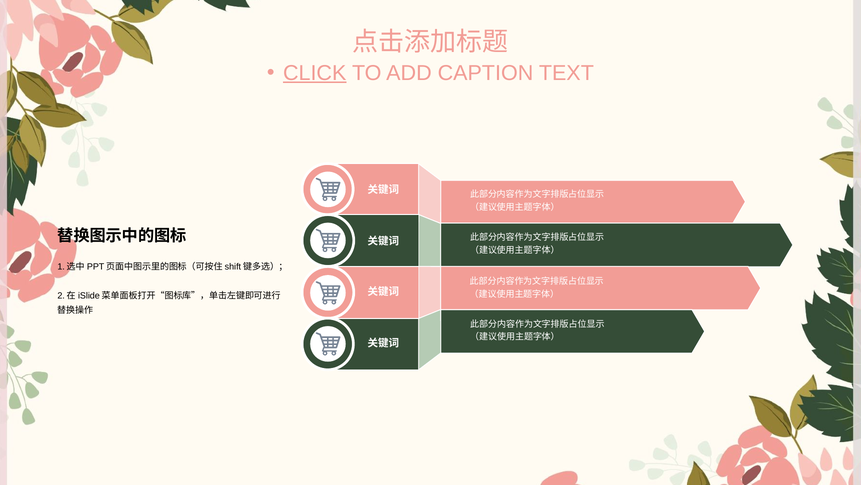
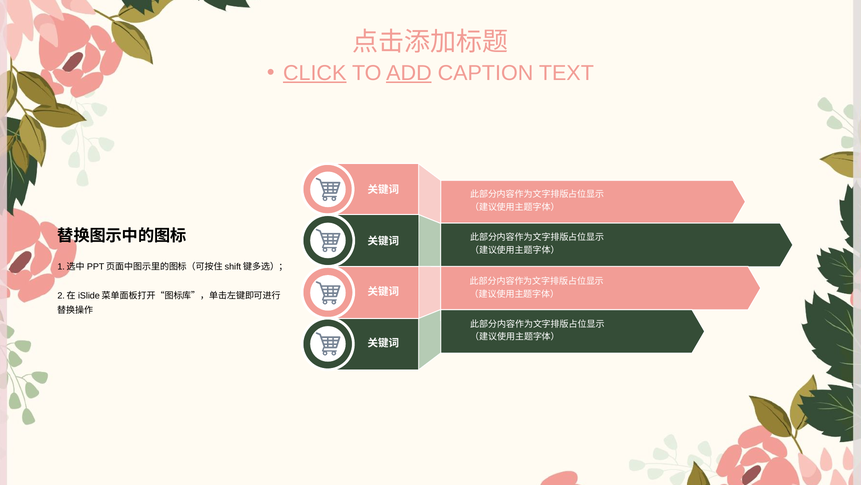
ADD underline: none -> present (409, 73)
